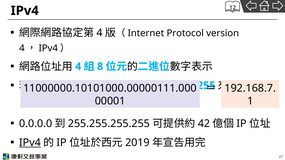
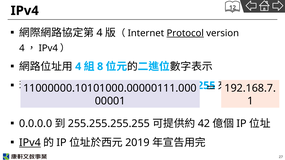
Protocol underline: none -> present (185, 33)
